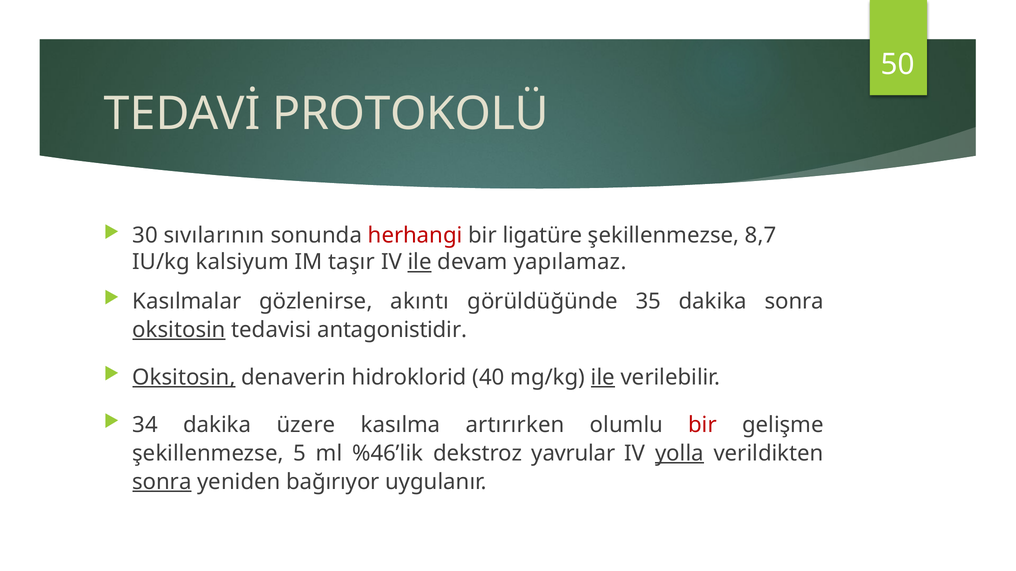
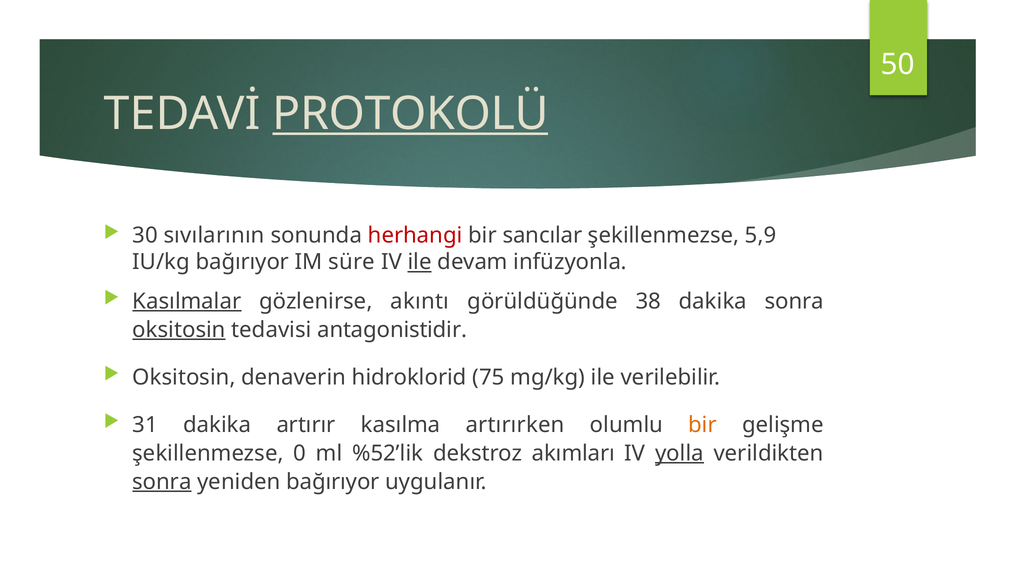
PROTOKOLÜ underline: none -> present (410, 114)
ligatüre: ligatüre -> sancılar (542, 236)
8,7: 8,7 -> 5,9 (761, 236)
IU/kg kalsiyum: kalsiyum -> bağırıyor (242, 262)
taşır: taşır -> süre (352, 262)
yapılamaz: yapılamaz -> infüzyonla (570, 262)
Kasılmalar underline: none -> present (187, 301)
35: 35 -> 38 (648, 301)
Oksitosin underline: present -> none (184, 378)
40: 40 -> 75 (488, 378)
ile underline: present -> none (603, 378)
34: 34 -> 31 (145, 425)
üzere: üzere -> artırır (306, 425)
bir colour: red -> orange (703, 425)
5: 5 -> 0 (300, 454)
%46’lik: %46’lik -> %52’lik (388, 454)
yavrular: yavrular -> akımları (573, 454)
